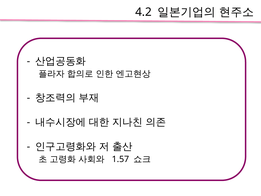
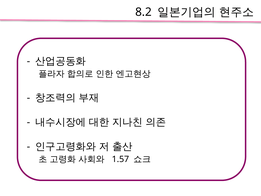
4.2: 4.2 -> 8.2 (144, 12)
